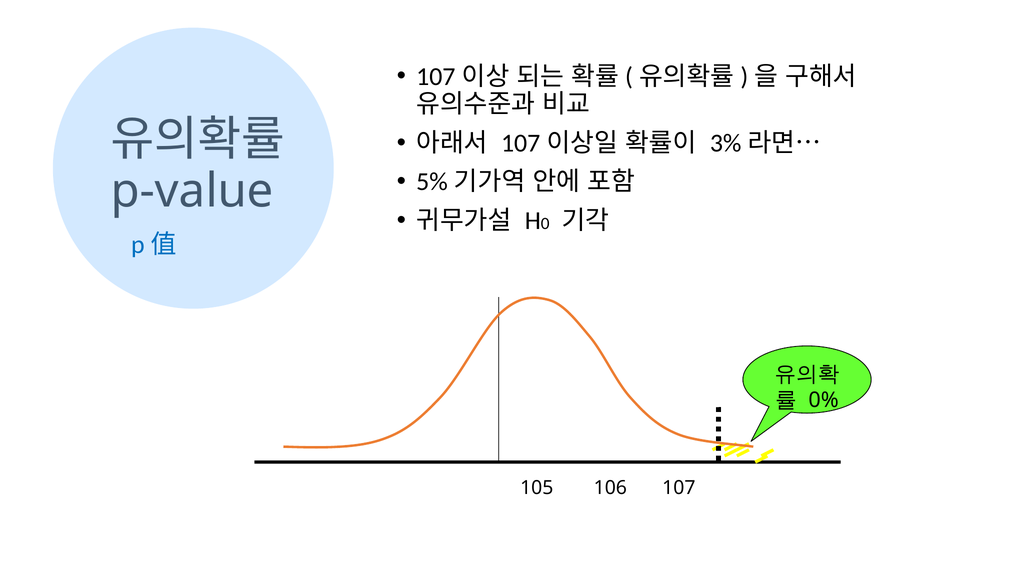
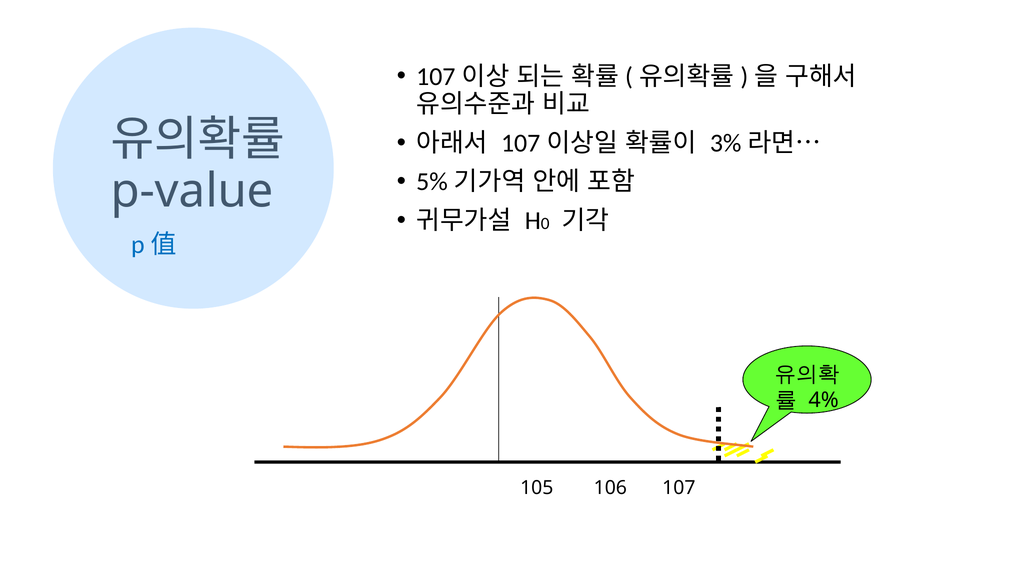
0%: 0% -> 4% (824, 400)
